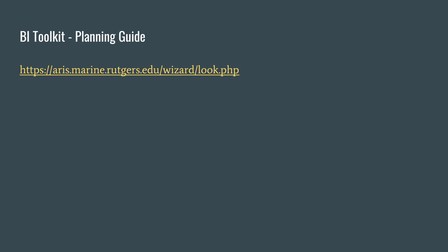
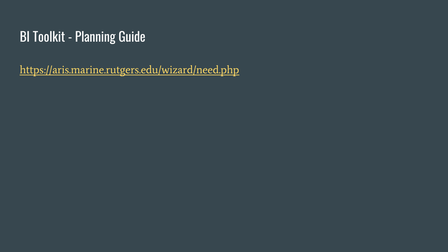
https://aris.marine.rutgers.edu/wizard/look.php: https://aris.marine.rutgers.edu/wizard/look.php -> https://aris.marine.rutgers.edu/wizard/need.php (129, 70)
